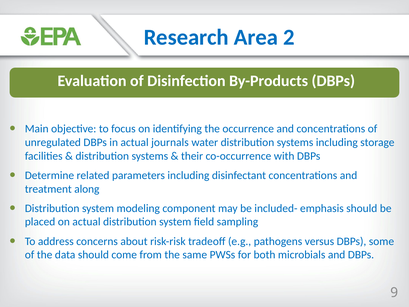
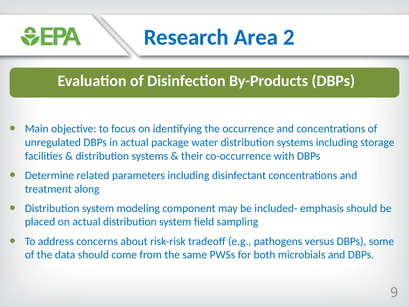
journals: journals -> package (170, 142)
